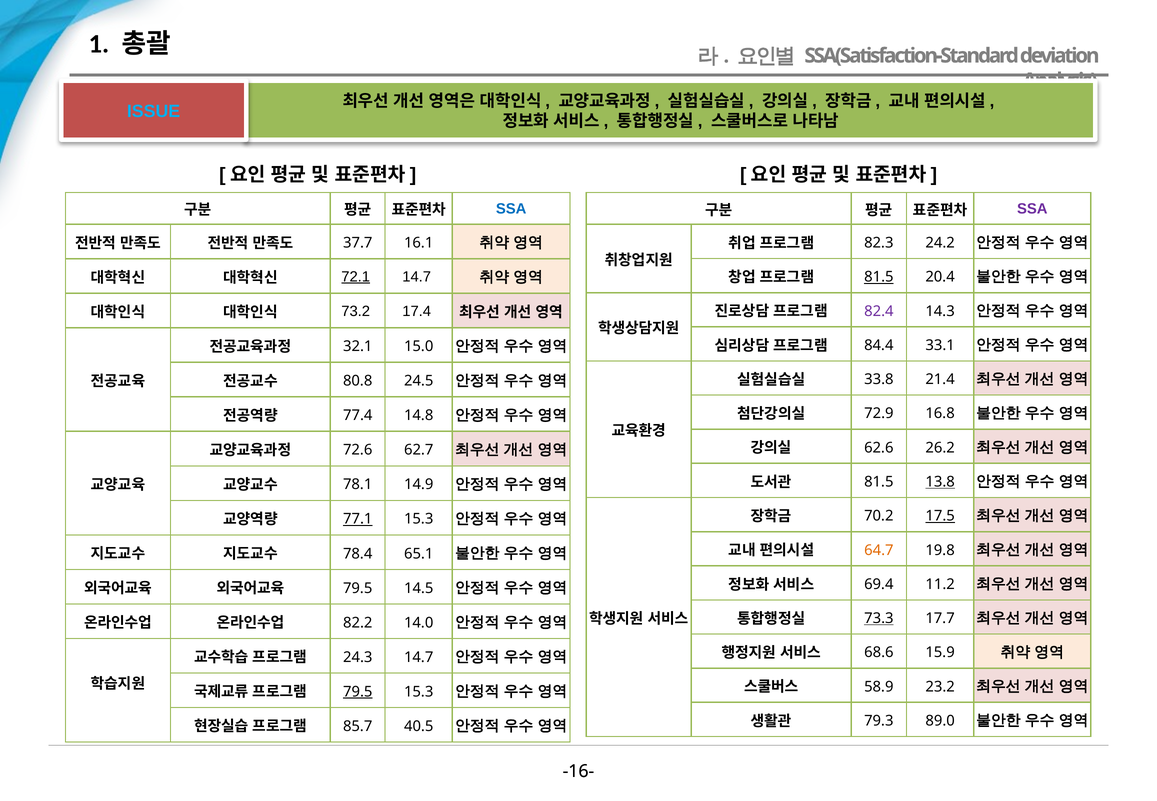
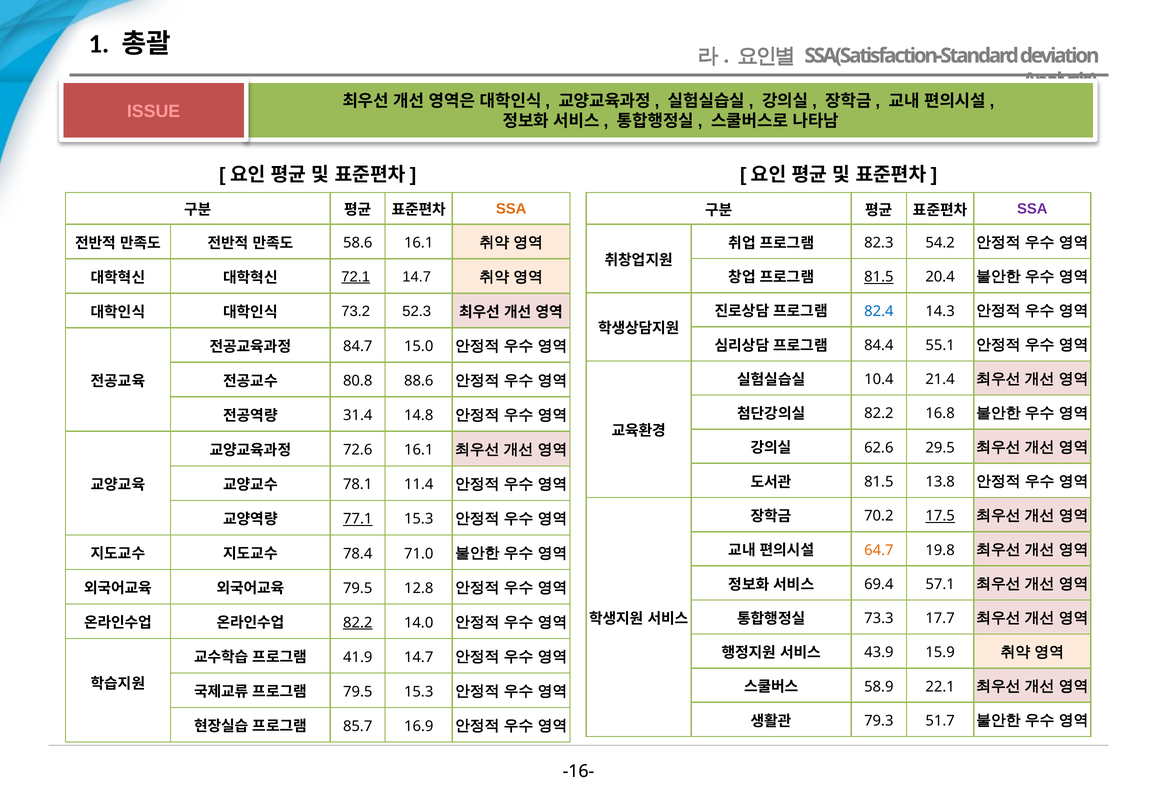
ISSUE colour: light blue -> pink (154, 111)
SSA colour: blue -> orange (511, 209)
24.2: 24.2 -> 54.2 (940, 243)
37.7: 37.7 -> 58.6 (358, 243)
82.4 colour: purple -> blue (879, 311)
17.4: 17.4 -> 52.3 (417, 311)
33.1: 33.1 -> 55.1 (940, 345)
32.1: 32.1 -> 84.7 (358, 346)
33.8: 33.8 -> 10.4 (879, 379)
24.5: 24.5 -> 88.6 (419, 381)
72.9: 72.9 -> 82.2 (879, 414)
77.4: 77.4 -> 31.4 (358, 416)
26.2: 26.2 -> 29.5 (940, 448)
72.6 62.7: 62.7 -> 16.1 (419, 450)
13.8 underline: present -> none (940, 482)
14.9: 14.9 -> 11.4 (419, 485)
65.1: 65.1 -> 71.0 (419, 554)
11.2: 11.2 -> 57.1 (940, 584)
14.5: 14.5 -> 12.8 (419, 588)
73.3 underline: present -> none (879, 618)
82.2 underline: none -> present (358, 623)
68.6: 68.6 -> 43.9 (879, 653)
24.3: 24.3 -> 41.9 (358, 657)
23.2: 23.2 -> 22.1 (940, 687)
79.5 underline: present -> none (358, 692)
89.0: 89.0 -> 51.7 (940, 721)
40.5: 40.5 -> 16.9 (419, 726)
